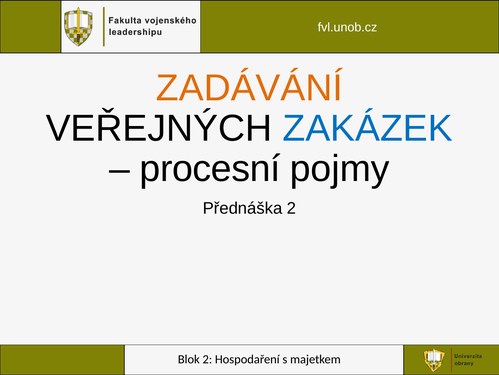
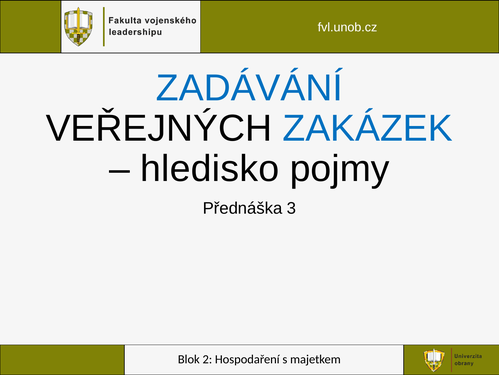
ZADÁVÁNÍ colour: orange -> blue (249, 88)
procesní: procesní -> hledisko (210, 169)
Přednáška 2: 2 -> 3 (292, 208)
